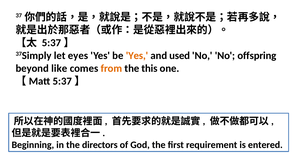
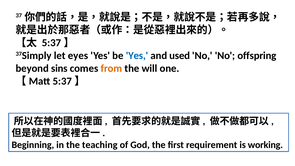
Yes colour: orange -> blue (137, 56)
like: like -> sins (59, 68)
this: this -> will (150, 68)
directors: directors -> teaching (100, 145)
entered: entered -> working (265, 145)
